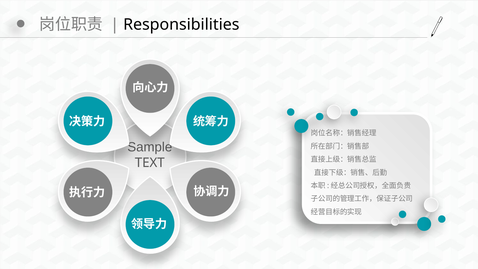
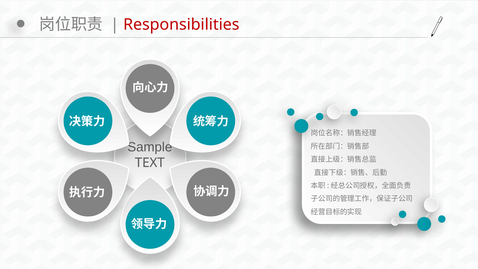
Responsibilities colour: black -> red (181, 25)
